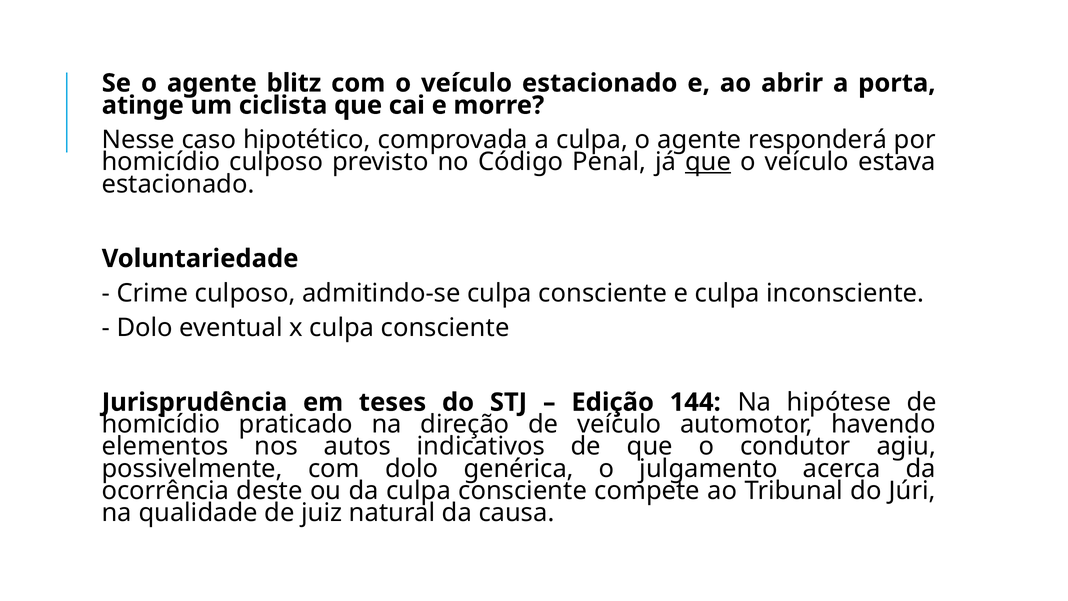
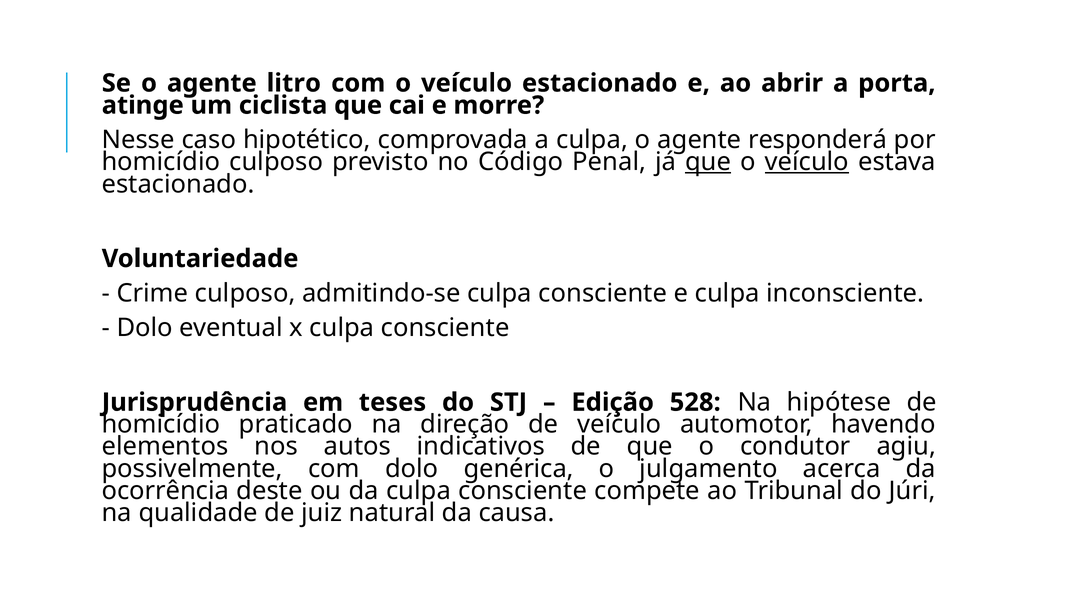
blitz: blitz -> litro (294, 83)
veículo underline: none -> present (807, 162)
144: 144 -> 528 (695, 402)
